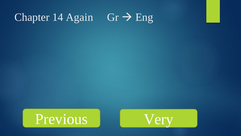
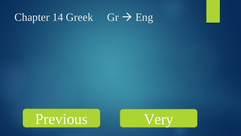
Again: Again -> Greek (80, 17)
